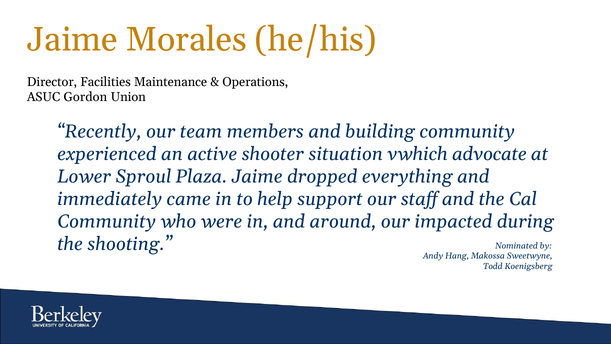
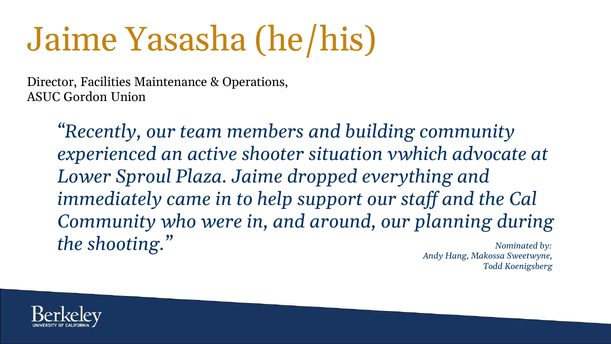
Morales: Morales -> Yasasha (186, 39)
impacted: impacted -> planning (453, 221)
